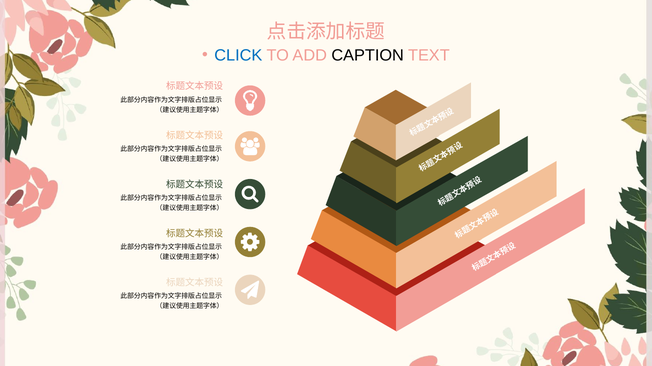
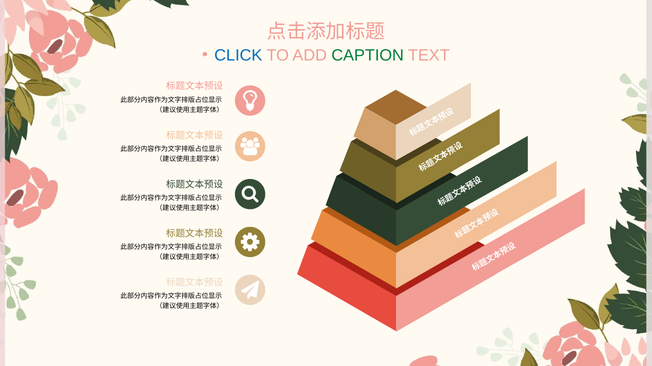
CAPTION colour: black -> green (368, 55)
